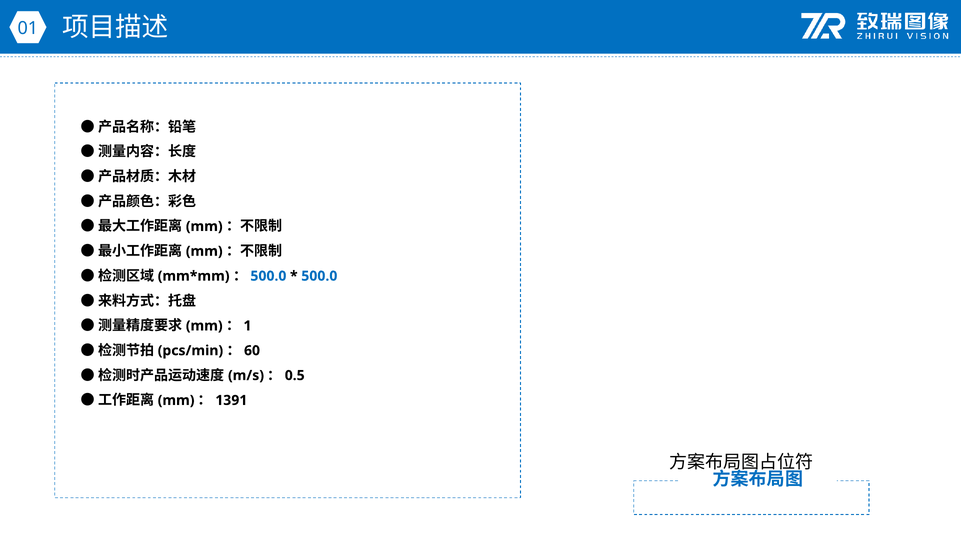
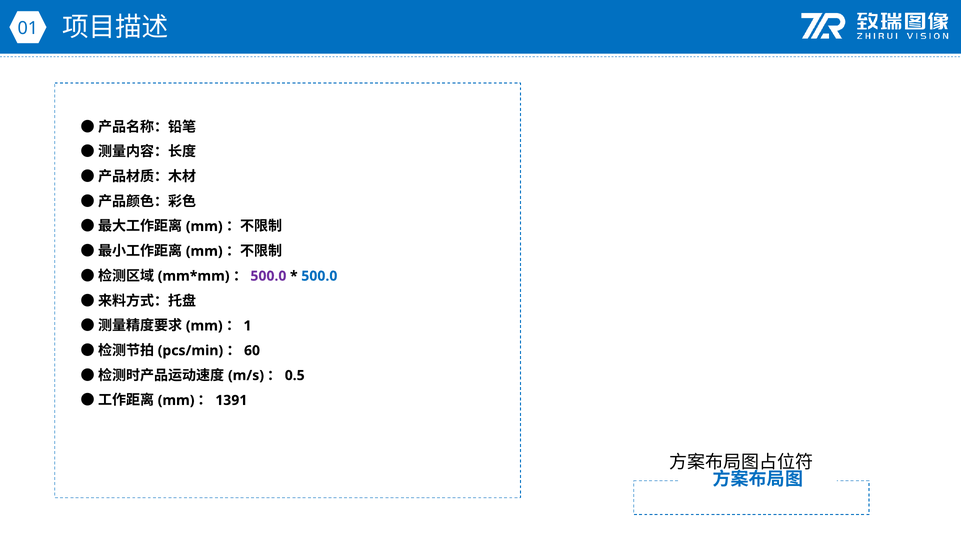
500.0 colour: blue -> purple (268, 276)
